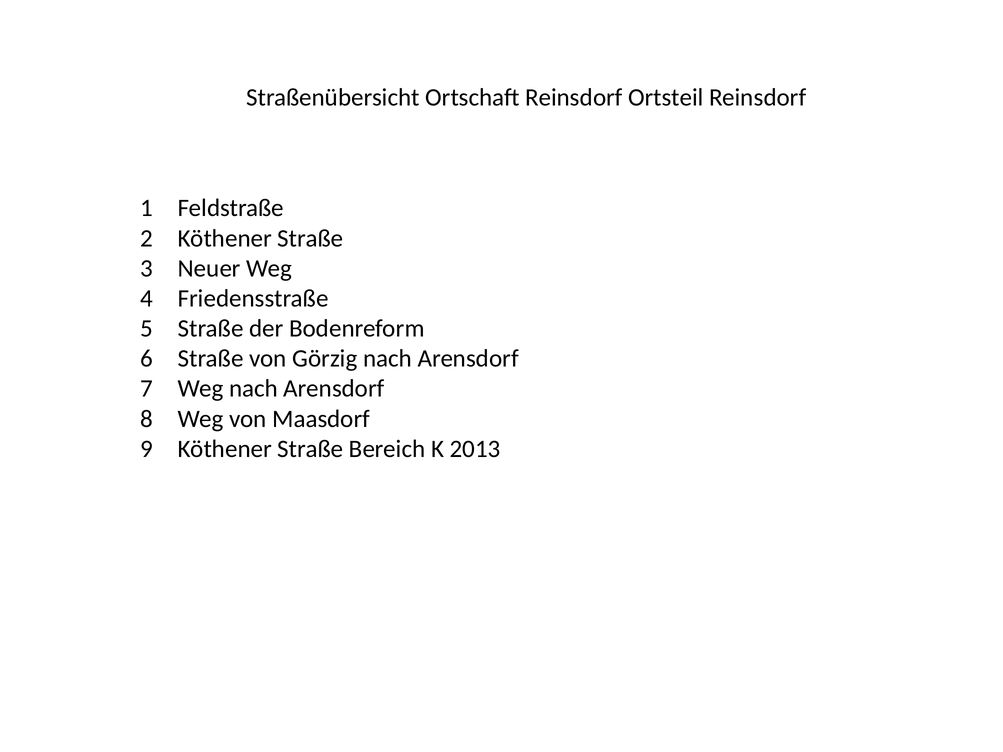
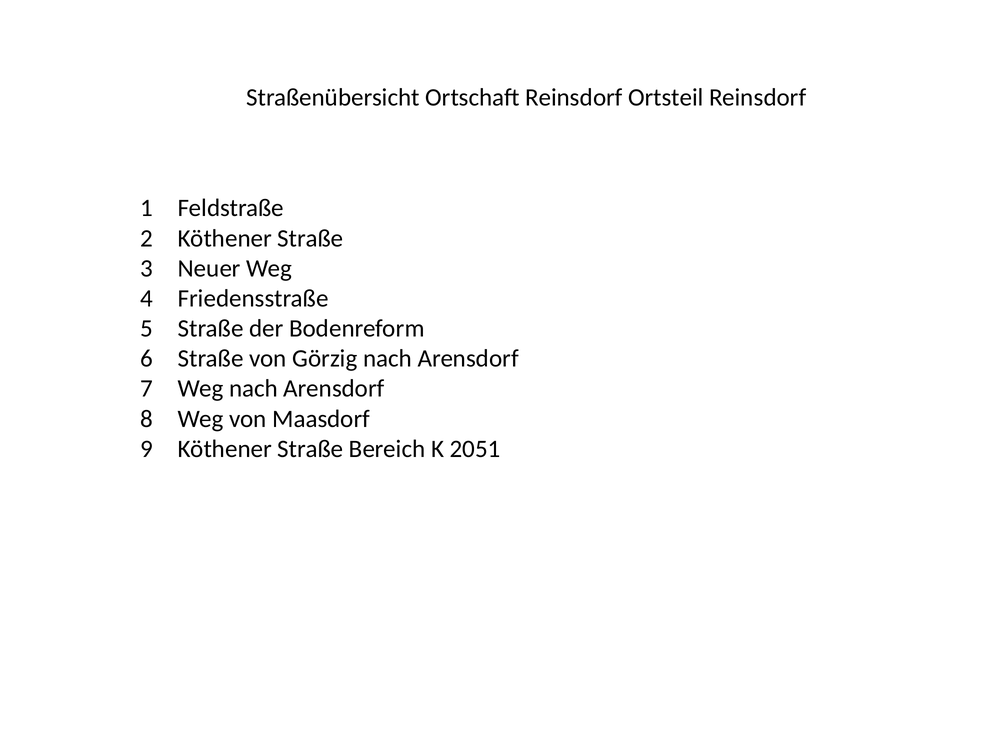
2013: 2013 -> 2051 (475, 449)
